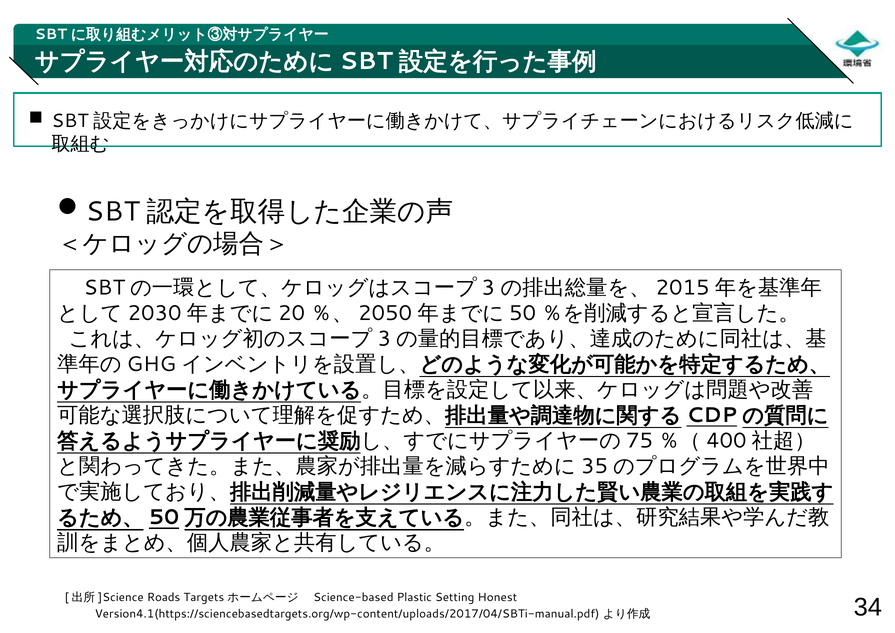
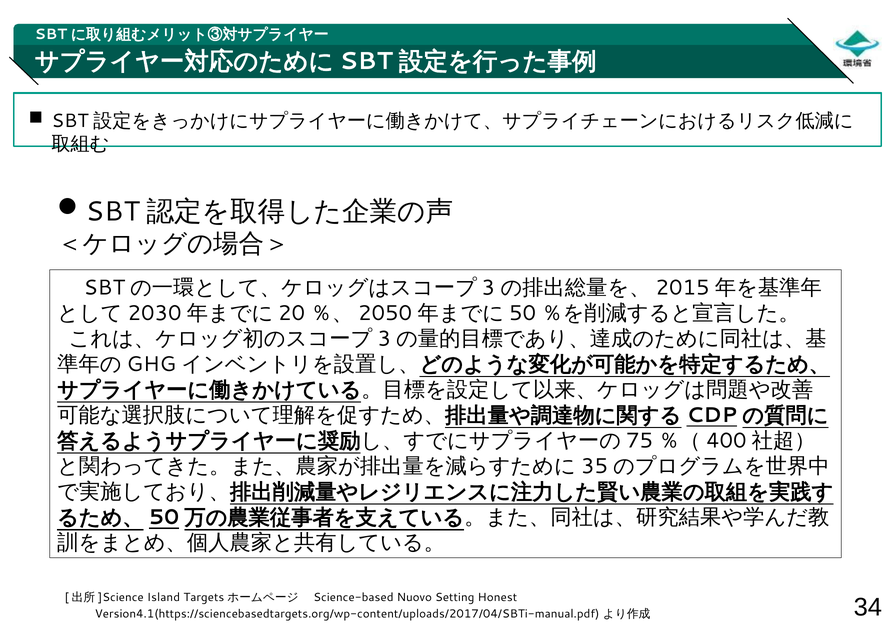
Roads: Roads -> Island (164, 597)
Plastic: Plastic -> Nuovo (414, 597)
